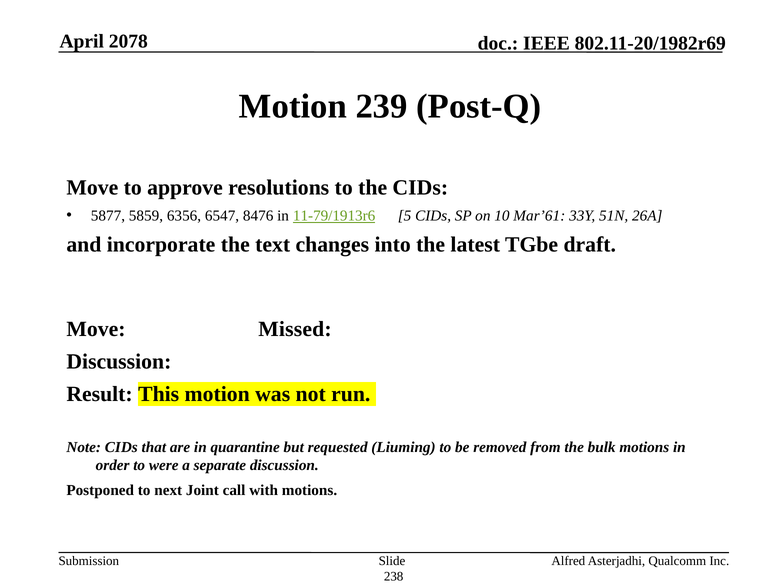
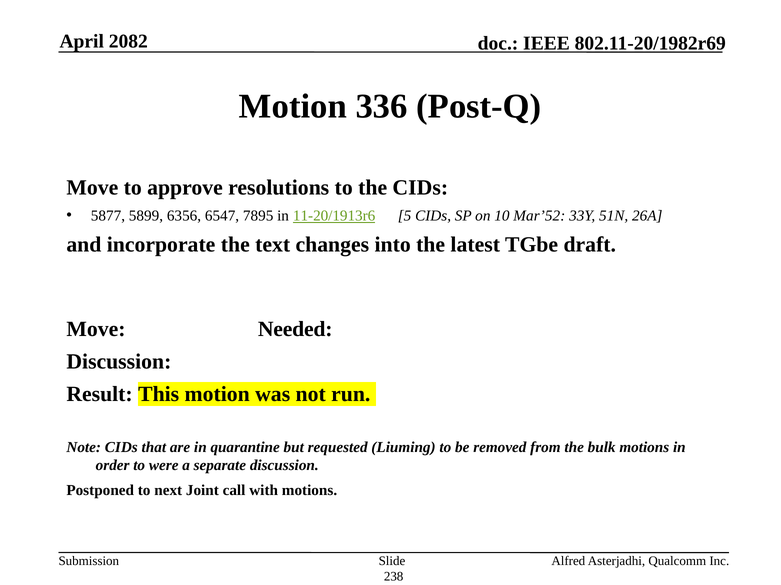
2078: 2078 -> 2082 (128, 41)
239: 239 -> 336 (382, 106)
5859: 5859 -> 5899 (146, 216)
8476: 8476 -> 7895 (258, 216)
11-79/1913r6: 11-79/1913r6 -> 11-20/1913r6 (334, 216)
Mar’61: Mar’61 -> Mar’52 (539, 216)
Missed: Missed -> Needed (295, 330)
